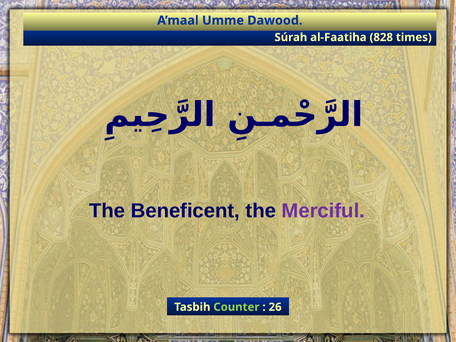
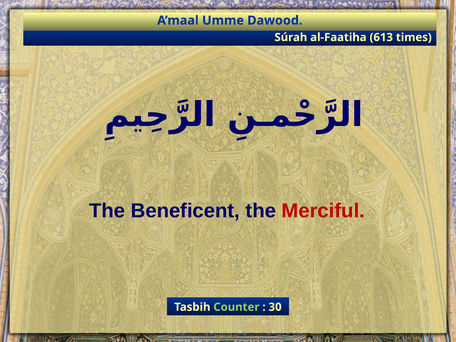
828: 828 -> 613 (381, 37)
Merciful colour: purple -> red (323, 211)
26: 26 -> 30 (275, 307)
